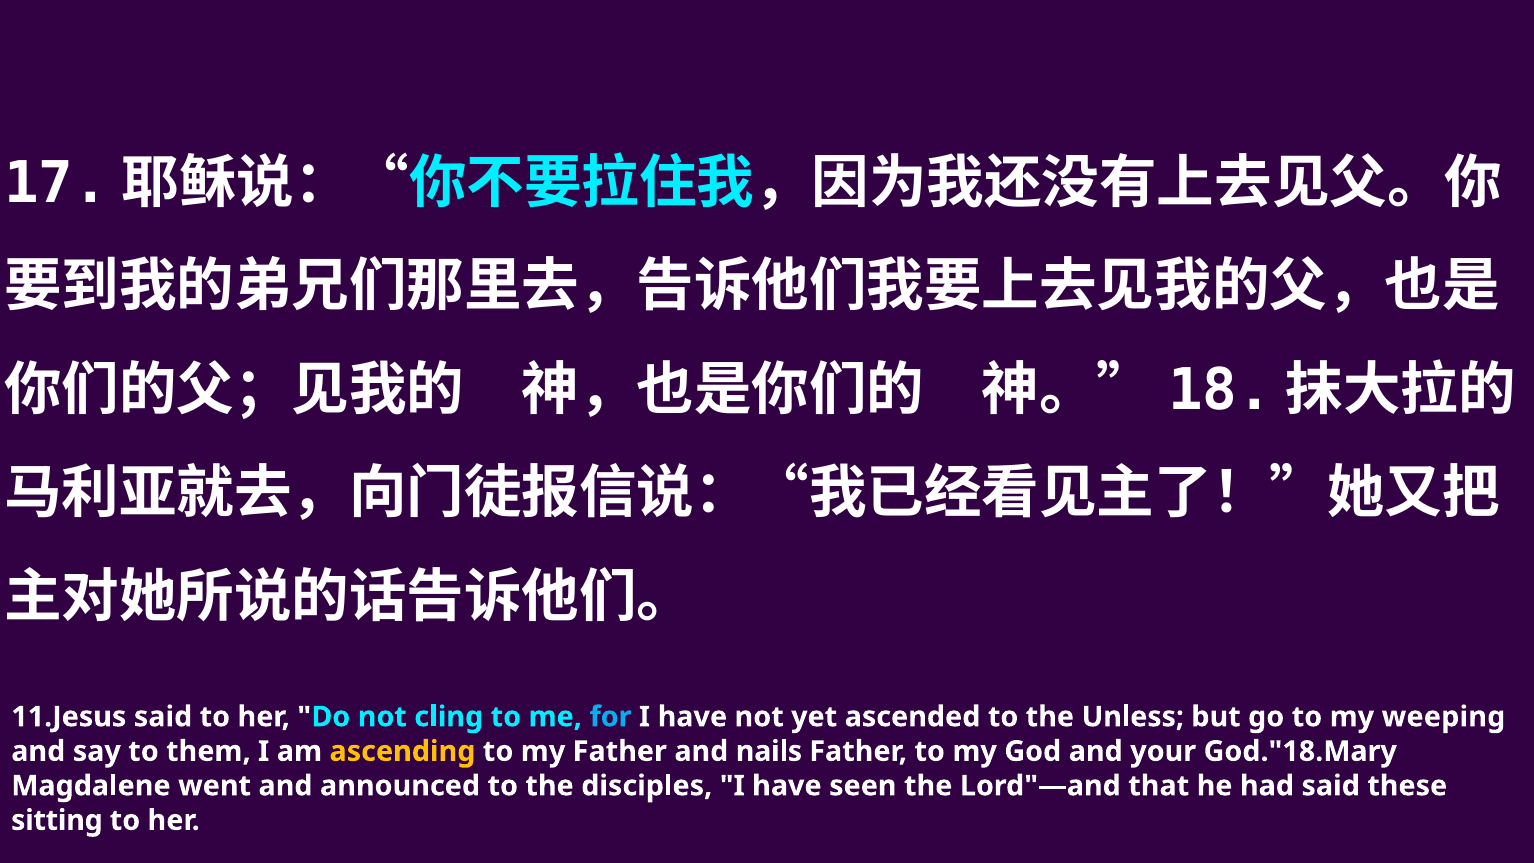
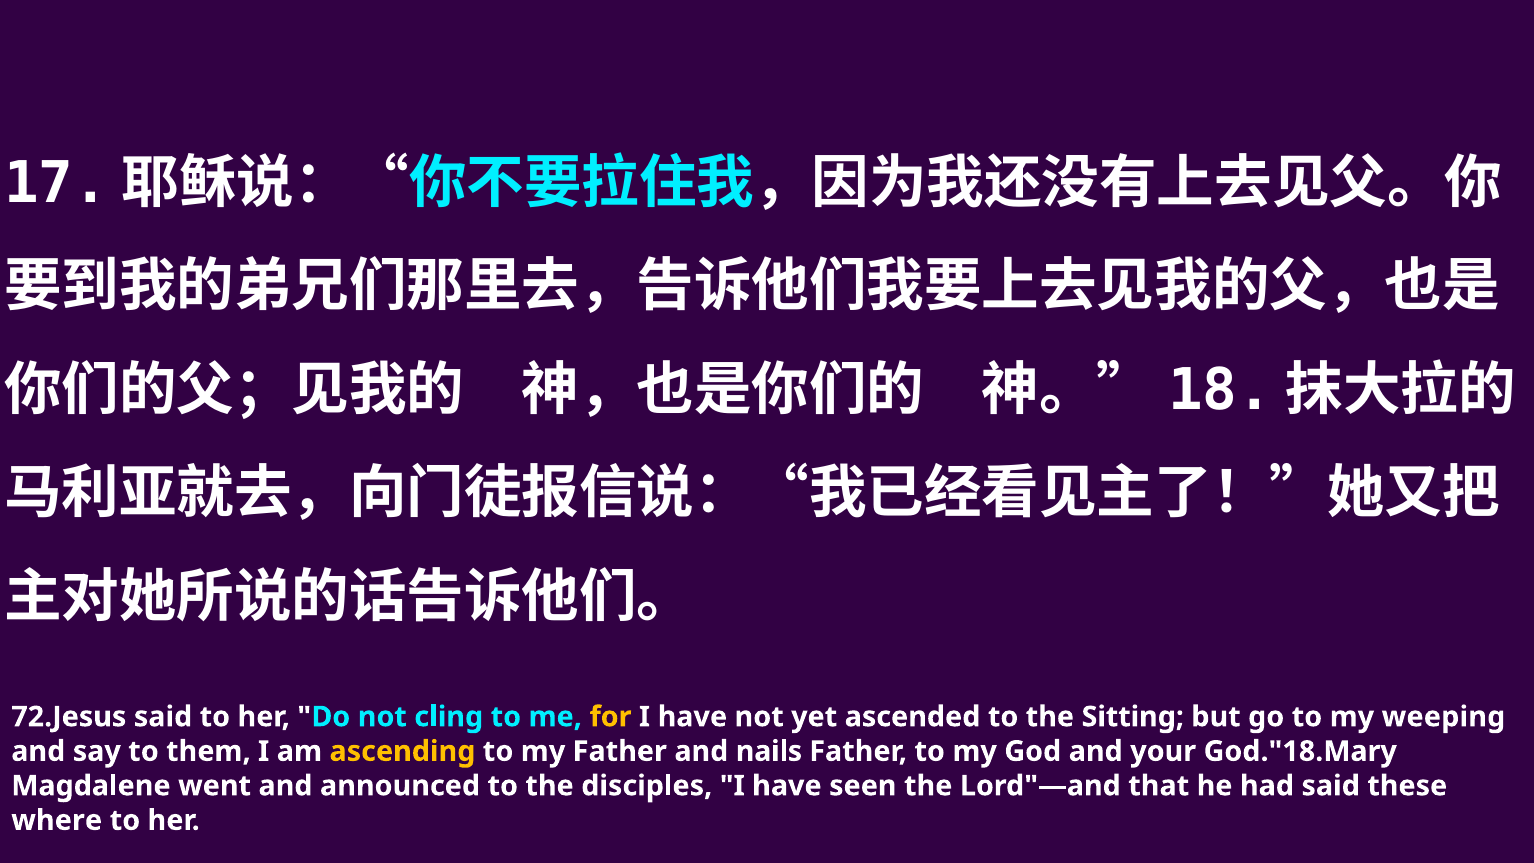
11.Jesus: 11.Jesus -> 72.Jesus (69, 717)
for colour: light blue -> yellow (611, 717)
Unless: Unless -> Sitting (1133, 717)
sitting: sitting -> where (57, 820)
